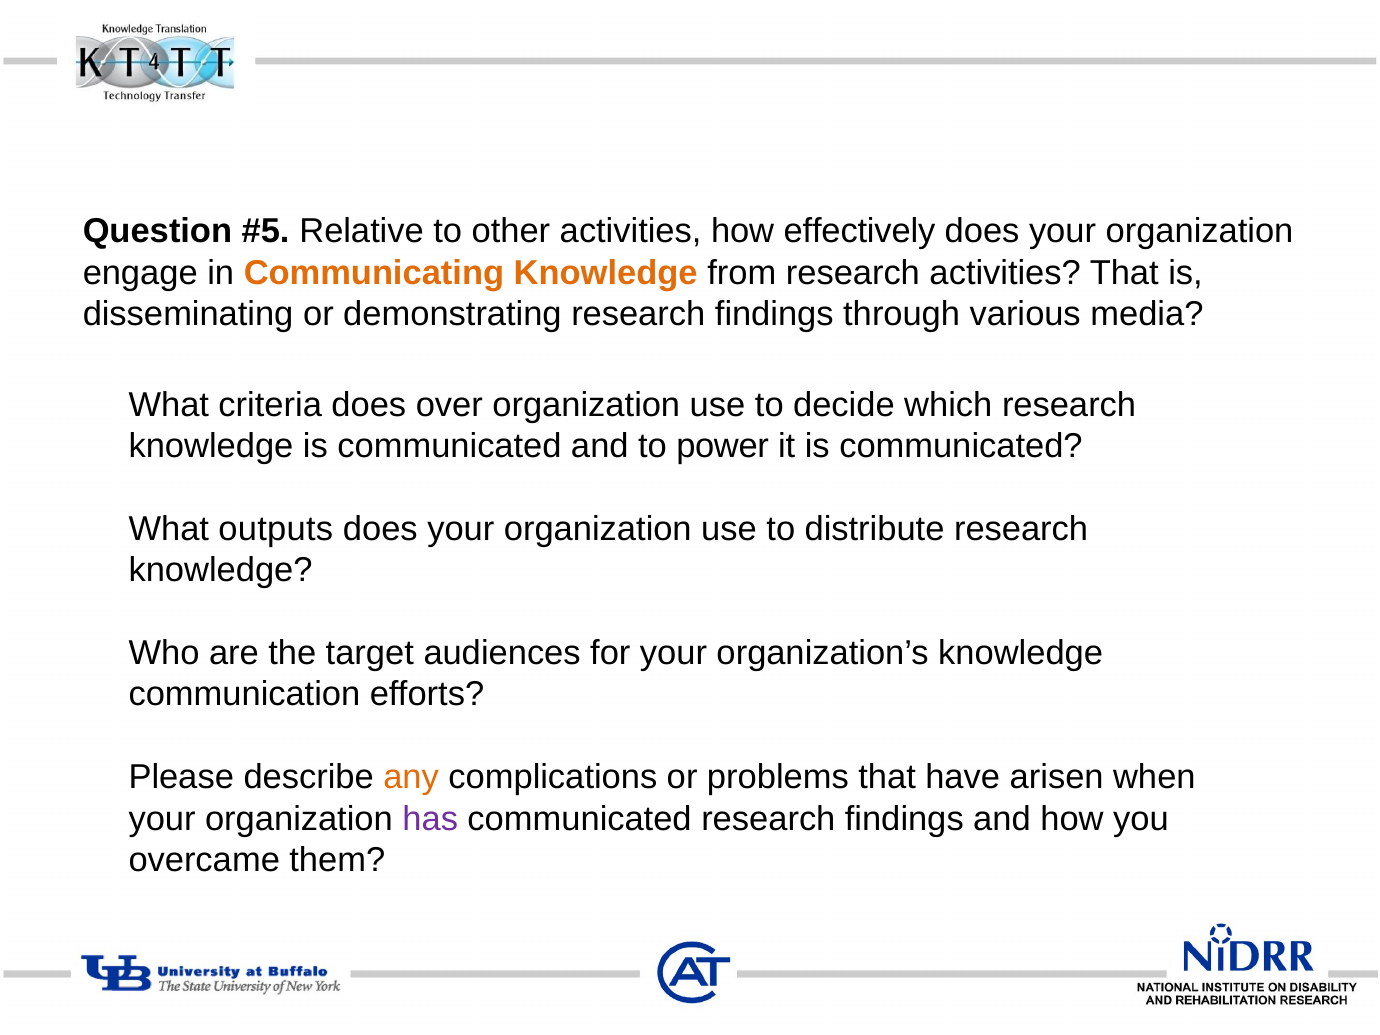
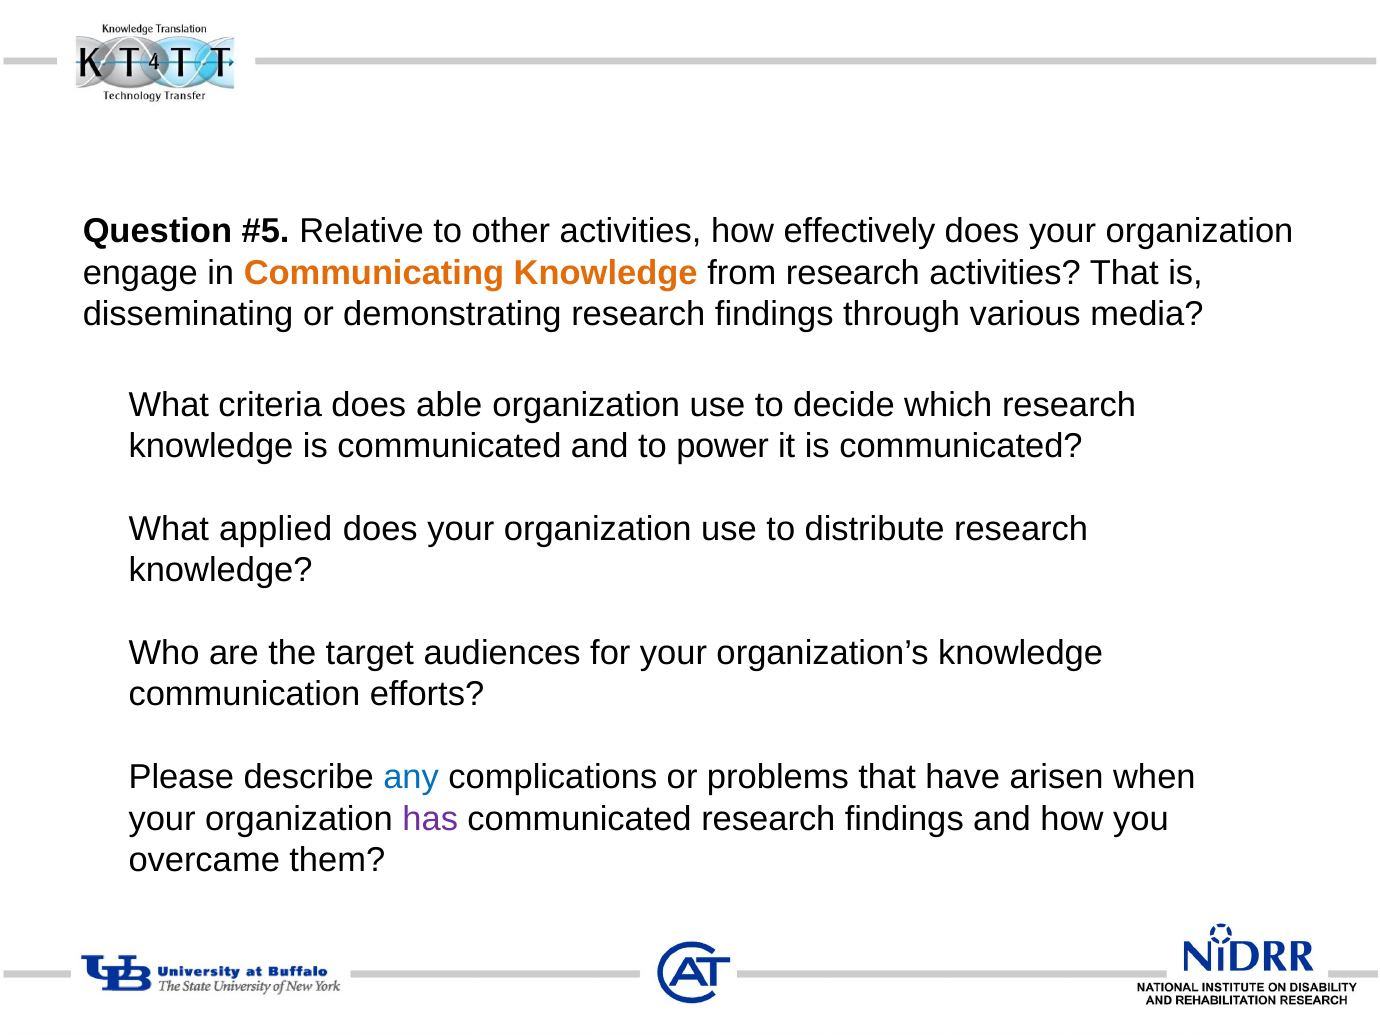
over: over -> able (449, 405)
outputs: outputs -> applied (276, 529)
any colour: orange -> blue (411, 777)
